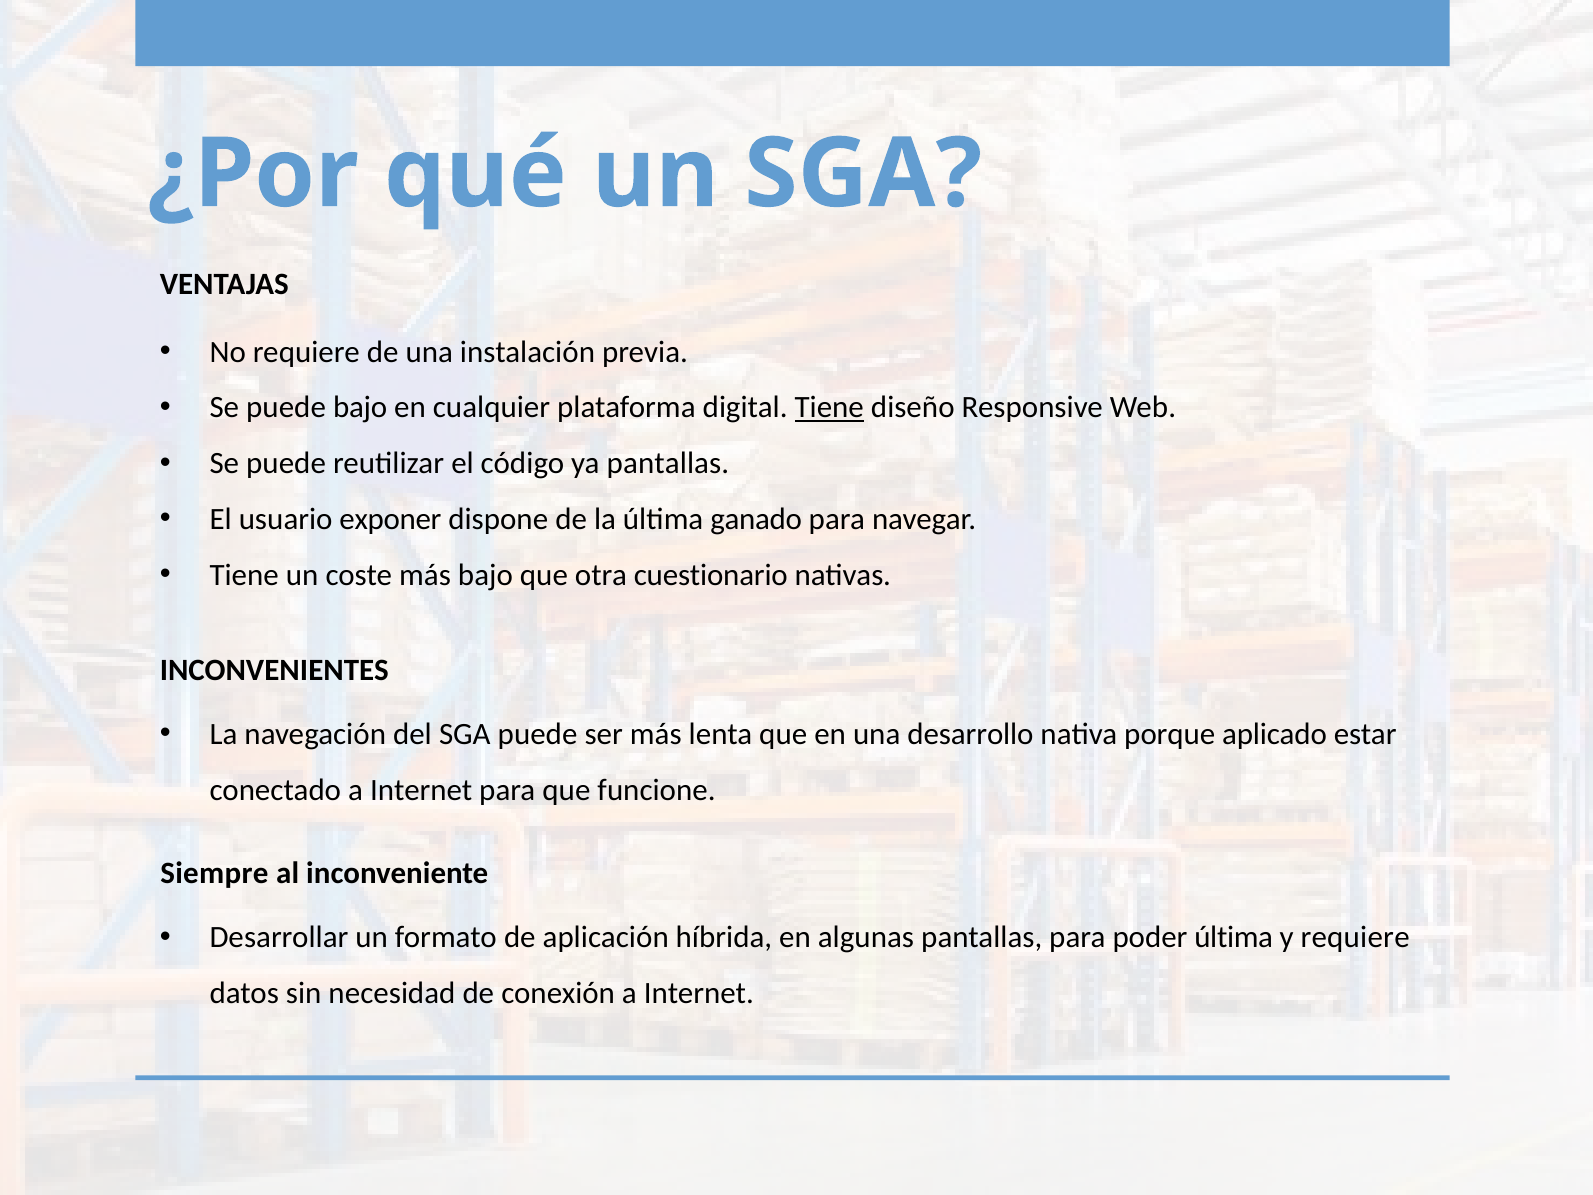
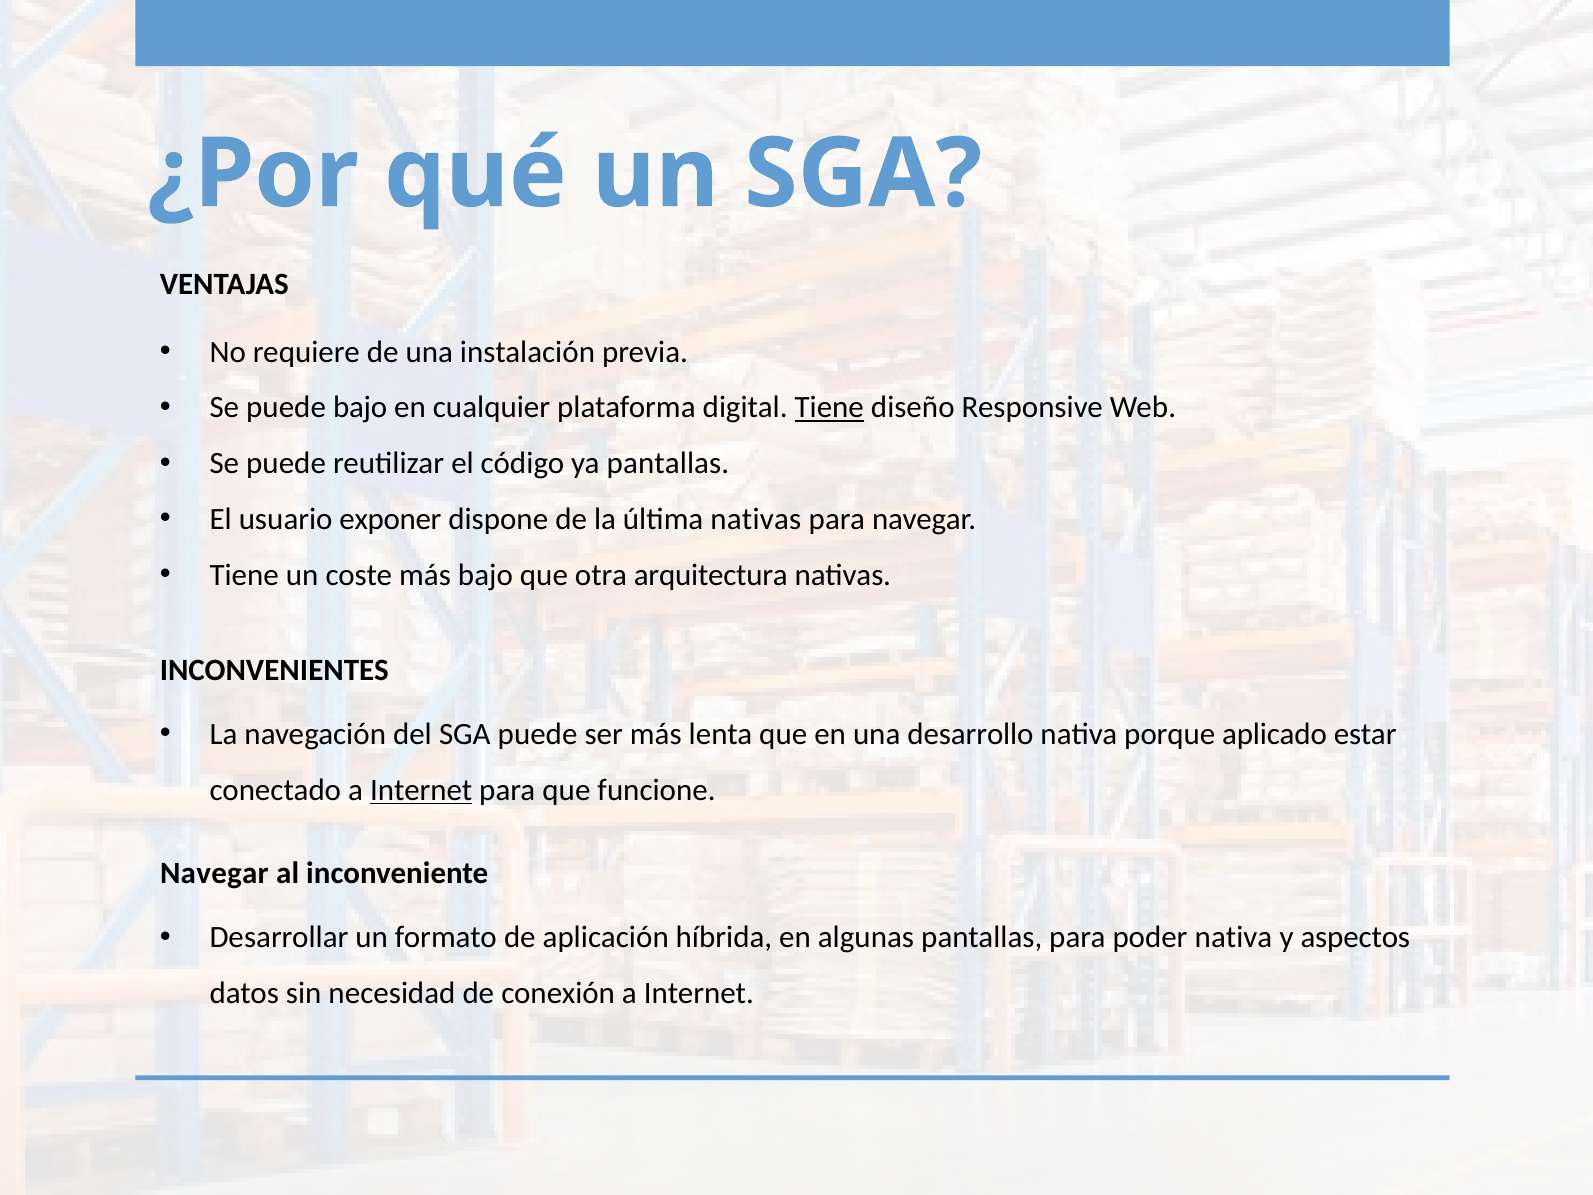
última ganado: ganado -> nativas (756, 519)
cuestionario: cuestionario -> arquitectura (711, 575)
Internet underline: none -> present (421, 790)
Siempre: Siempre -> Navegar (214, 874)
poder última: última -> nativa (1234, 937)
y requiere: requiere -> aspectos (1355, 937)
